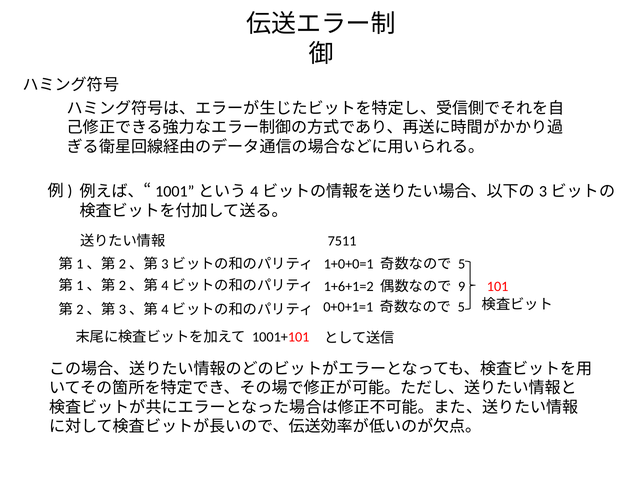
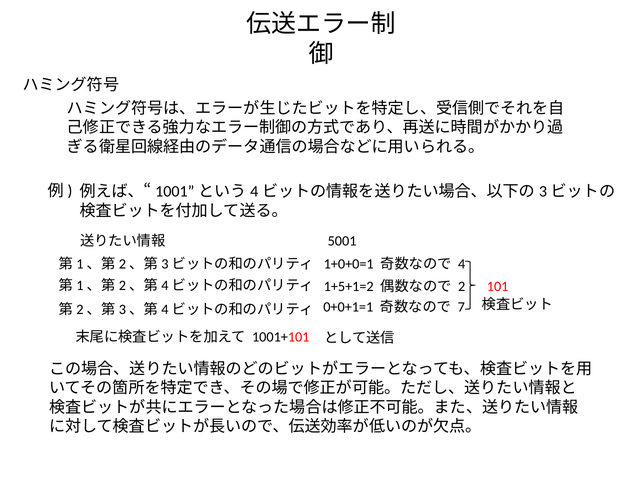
7511: 7511 -> 5001 (342, 241)
5: 5 -> 4 (462, 264)
1+6+1=2: 1+6+1=2 -> 1+5+1=2 (349, 286)
9: 9 -> 2 (462, 286)
5: 5 -> 7 (461, 307)
